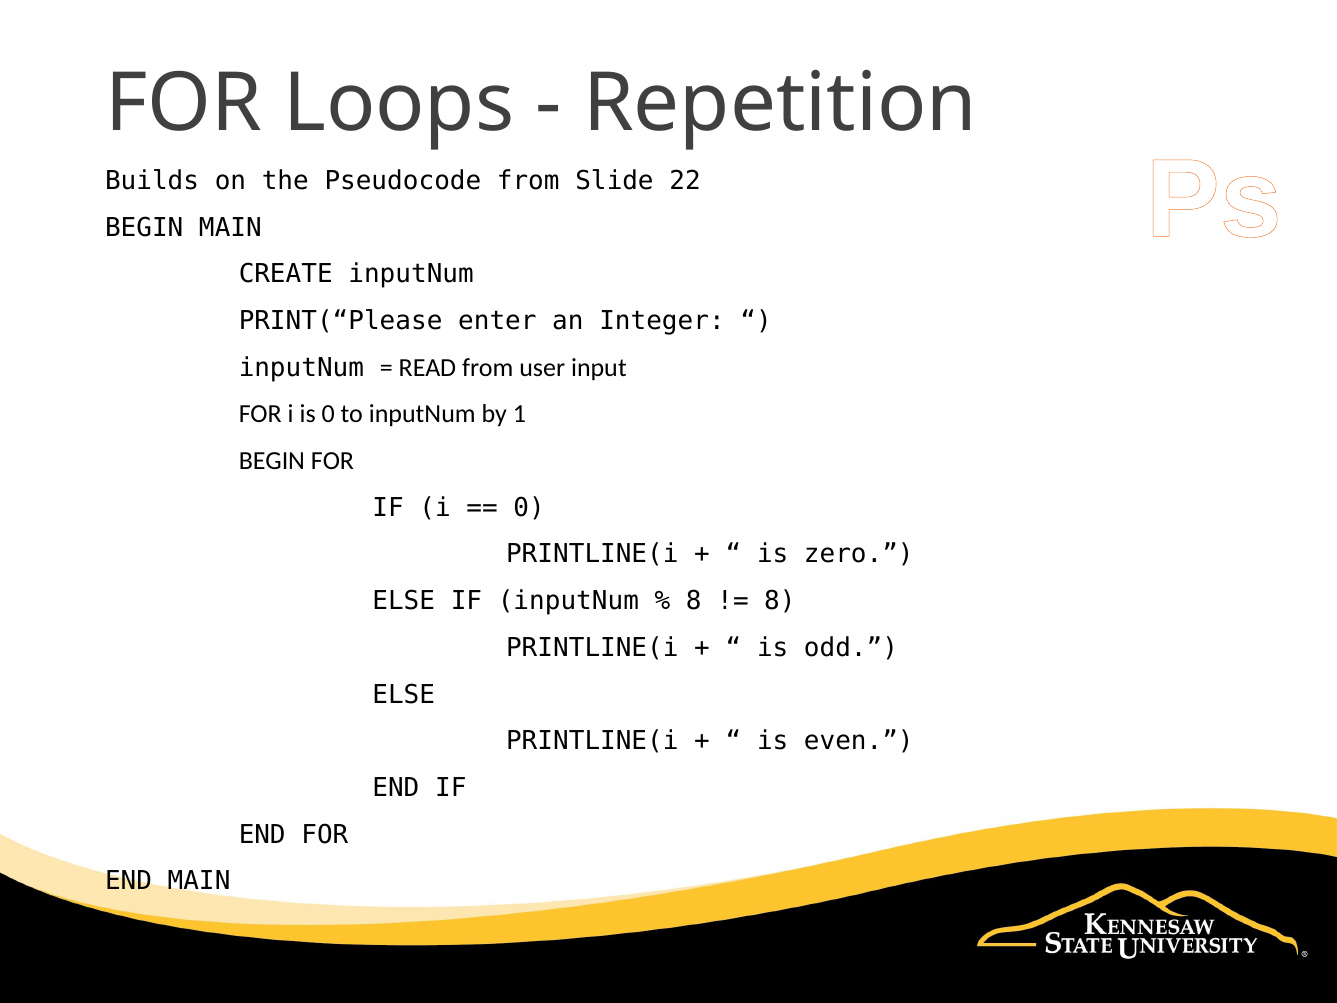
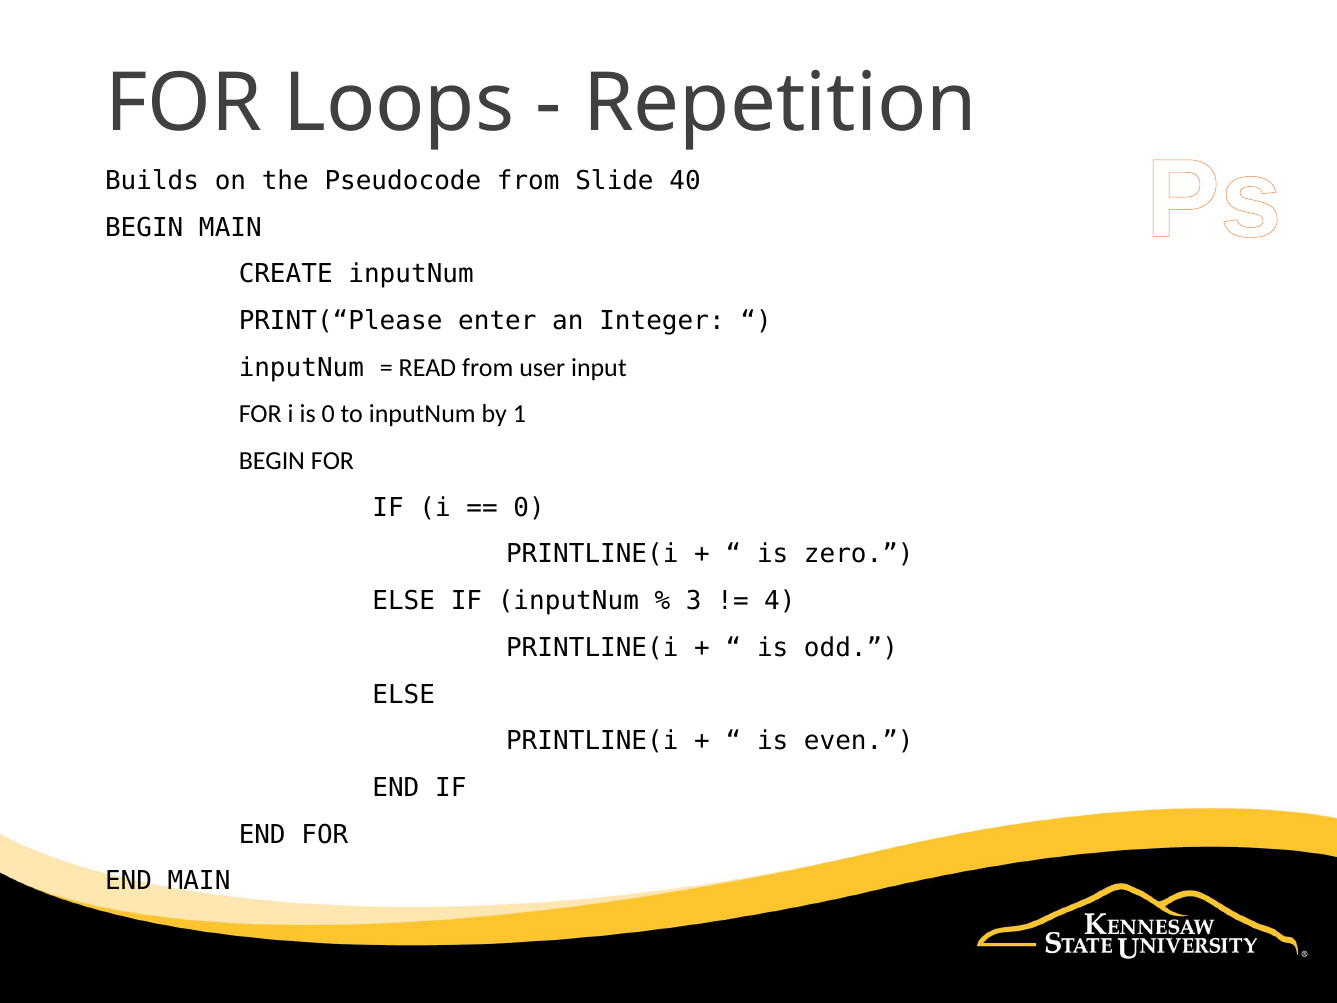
22: 22 -> 40 (685, 181)
8: 8 -> 3 (694, 601)
8: 8 -> 4 (780, 601)
